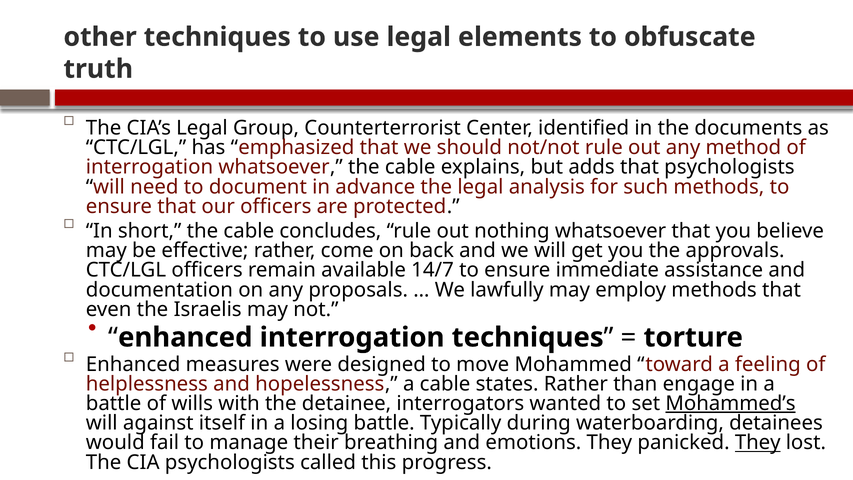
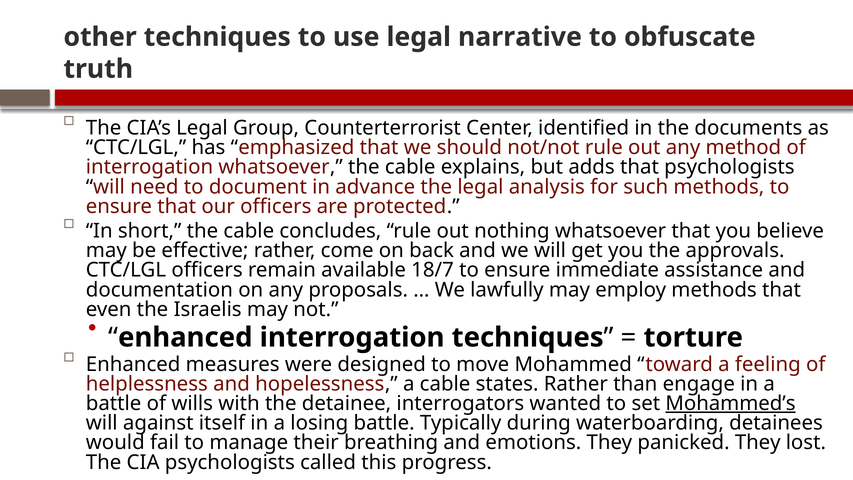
elements: elements -> narrative (520, 37)
14/7: 14/7 -> 18/7 (433, 270)
They underline: present -> none (758, 443)
